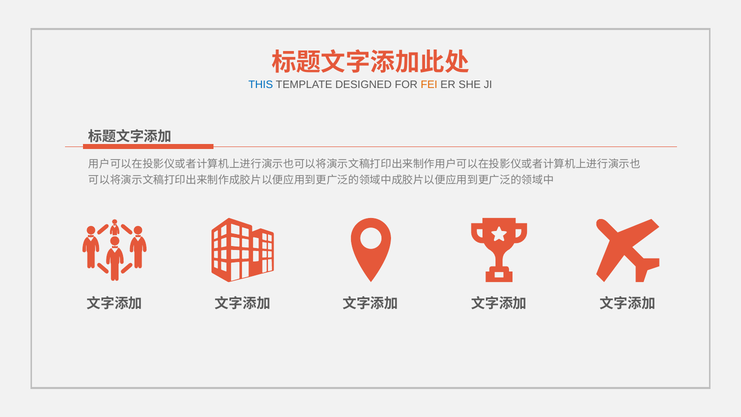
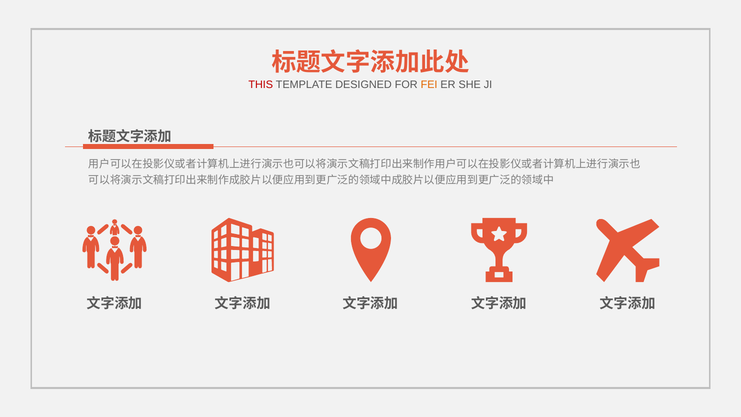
THIS colour: blue -> red (261, 84)
